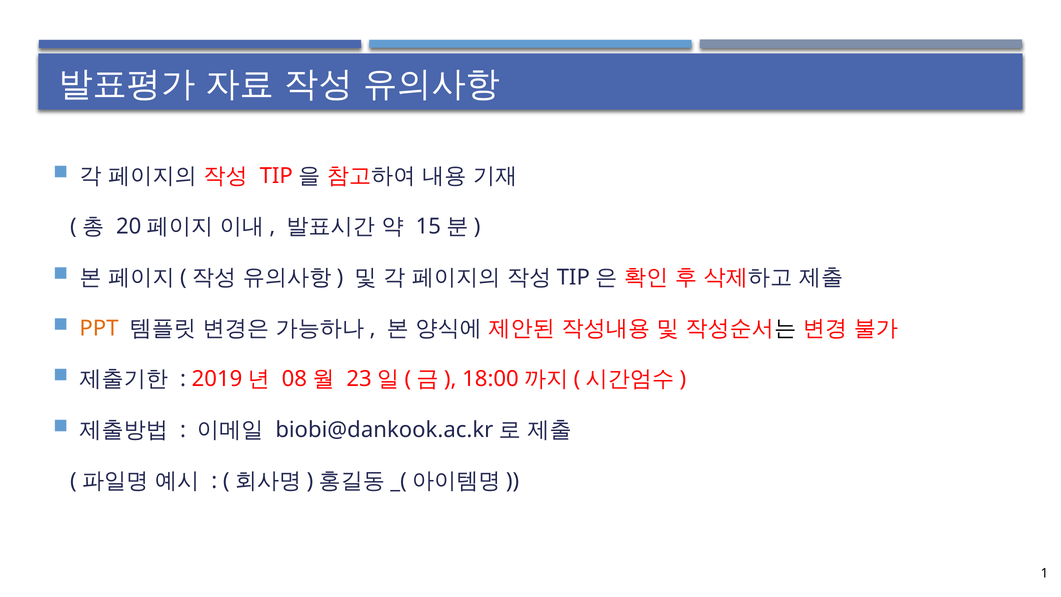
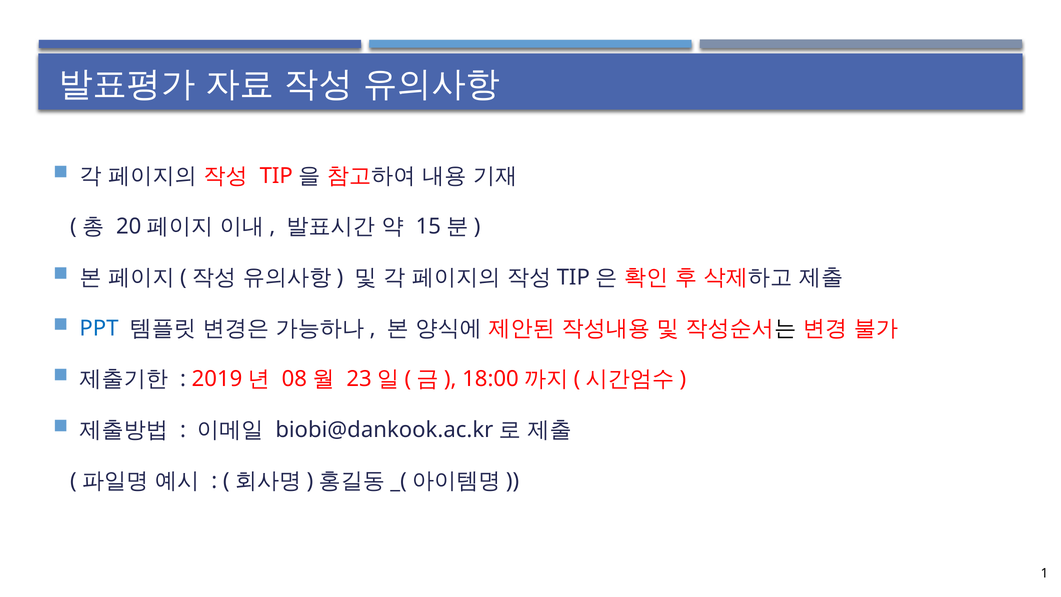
PPT colour: orange -> blue (99, 328)
